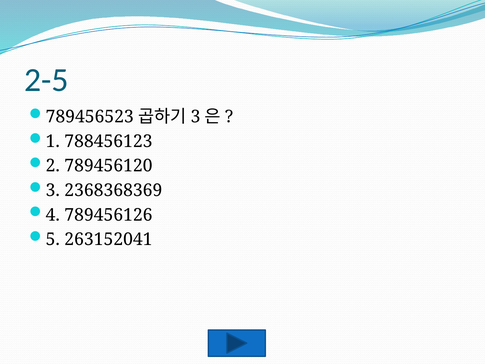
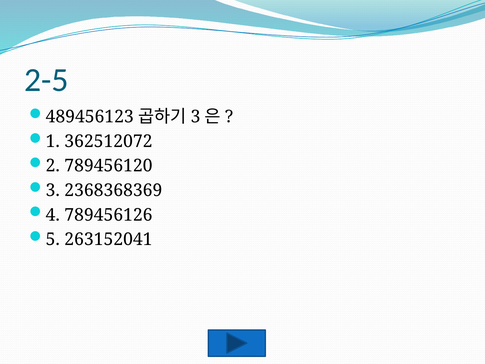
789456523: 789456523 -> 489456123 (90, 117)
788456123: 788456123 -> 362512072 (108, 141)
